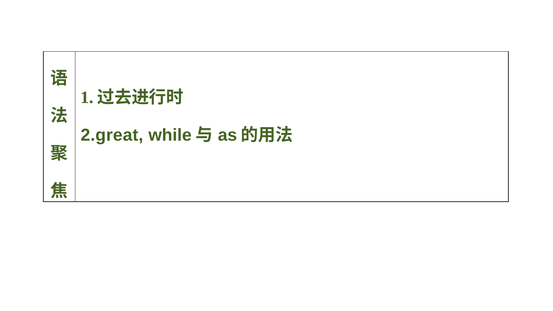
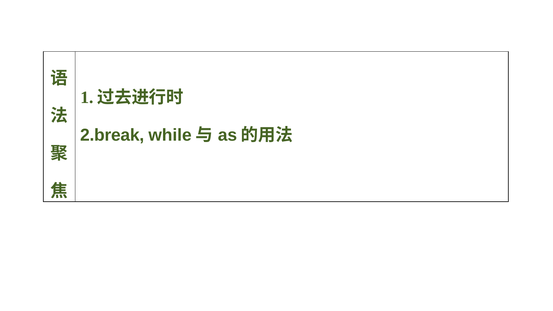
2.great: 2.great -> 2.break (112, 135)
